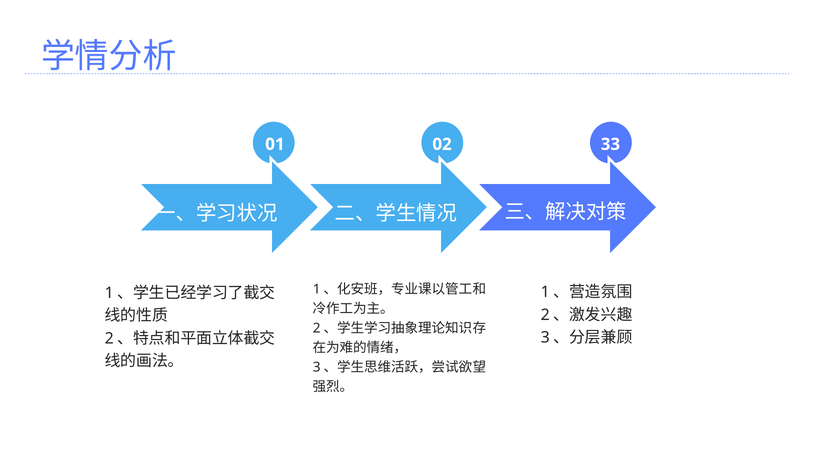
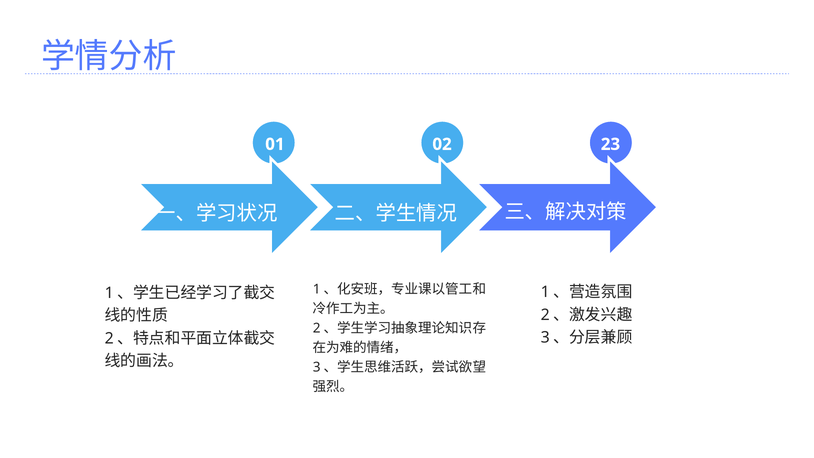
33: 33 -> 23 (610, 144)
